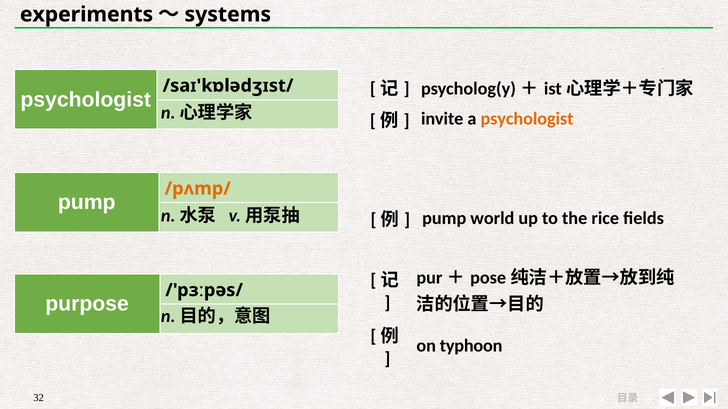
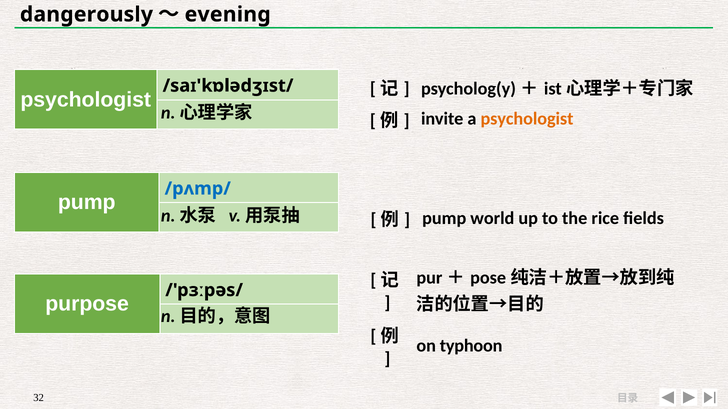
experiments: experiments -> dangerously (86, 14)
systems: systems -> evening (228, 14)
/pʌmp/ colour: orange -> blue (198, 189)
